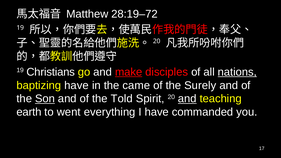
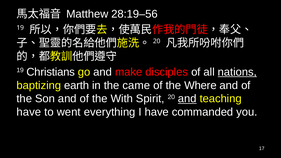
28:19–72: 28:19–72 -> 28:19–56 (134, 14)
make underline: present -> none (129, 72)
baptizing have: have -> earth (77, 85)
Surely: Surely -> Where (200, 85)
Son underline: present -> none (45, 99)
Told: Told -> With (122, 99)
earth: earth -> have (29, 112)
